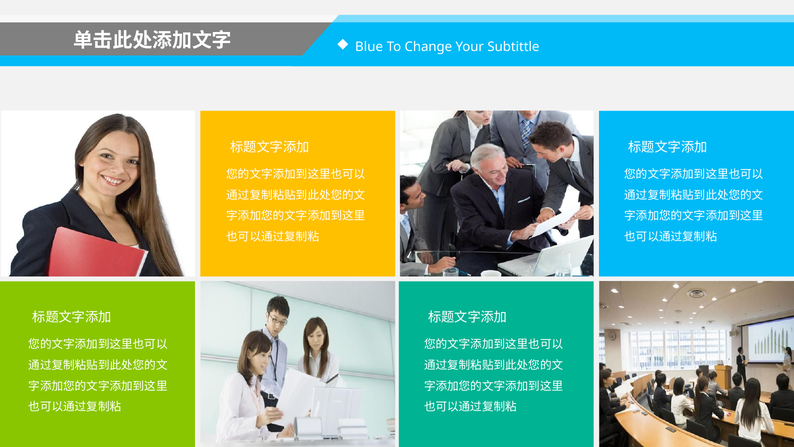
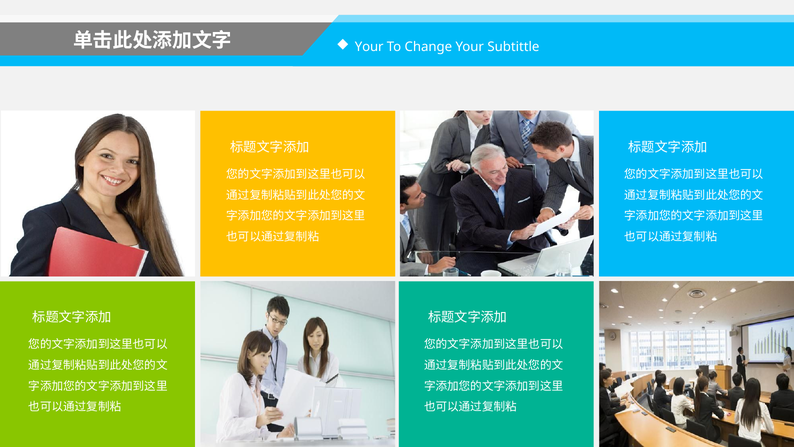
Blue: Blue -> Your (369, 47)
